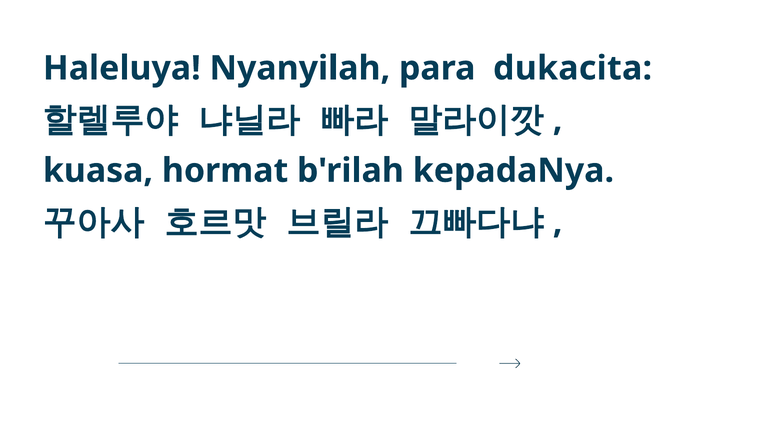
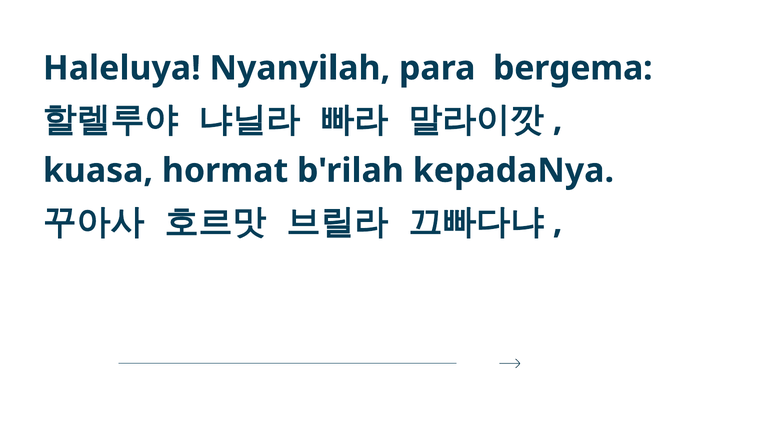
dukacita: dukacita -> bergema (573, 68)
